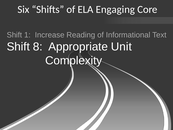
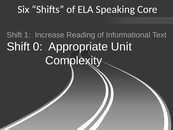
Engaging: Engaging -> Speaking (115, 9)
8: 8 -> 0 (38, 47)
